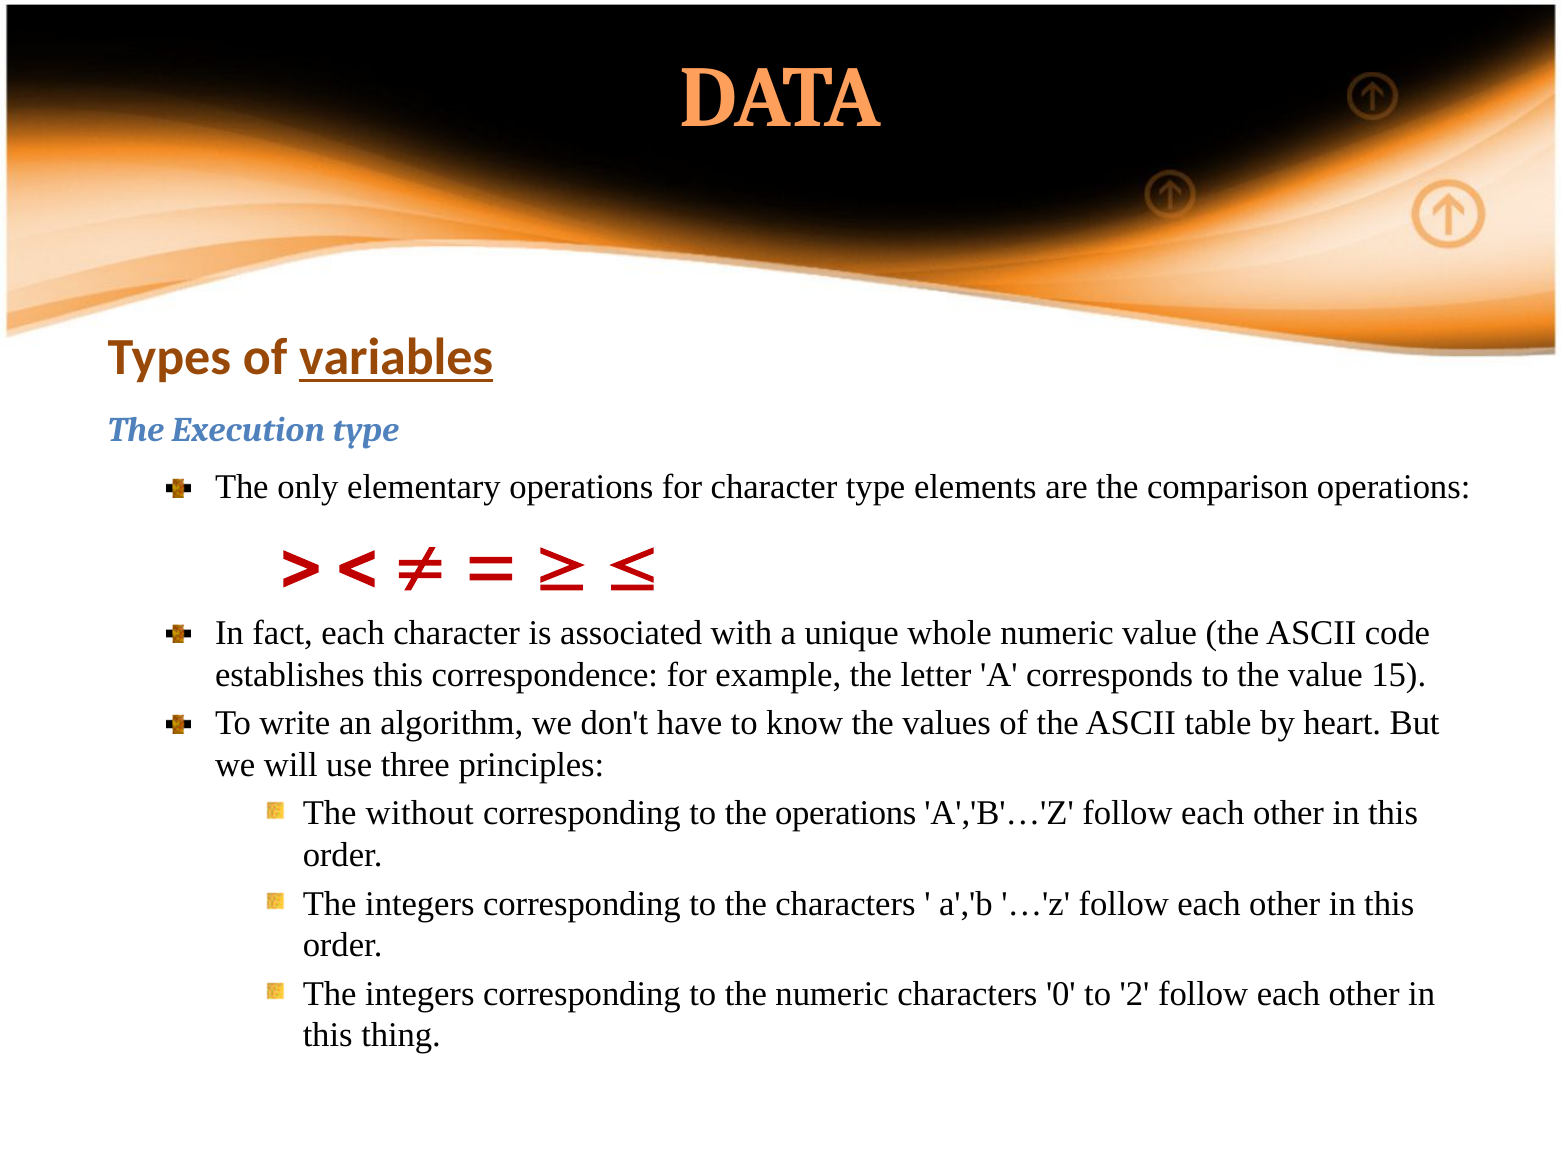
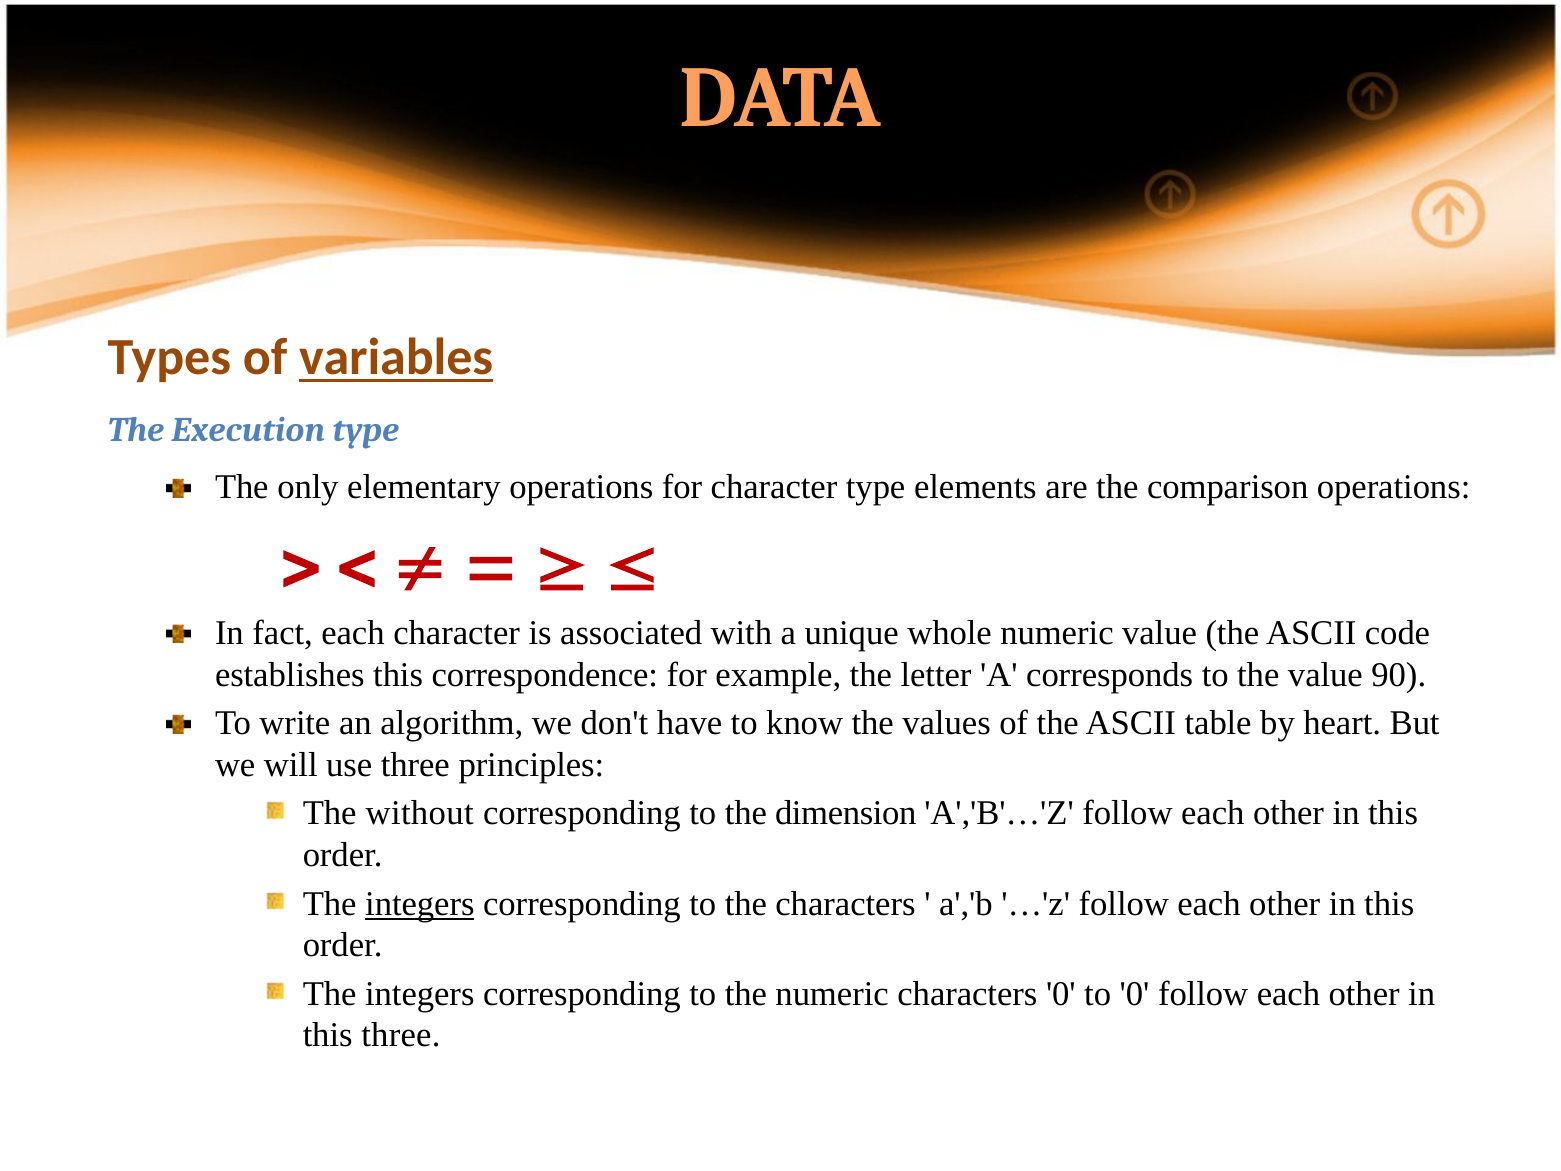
15: 15 -> 90 (1399, 675)
the operations: operations -> dimension (846, 813)
integers underline: none -> present (420, 904)
to 2: 2 -> 0 (1135, 994)
this thing: thing -> three (401, 1035)
